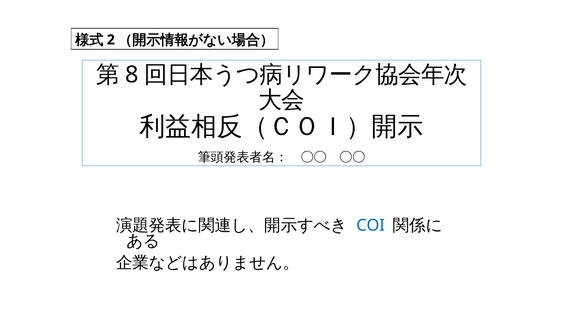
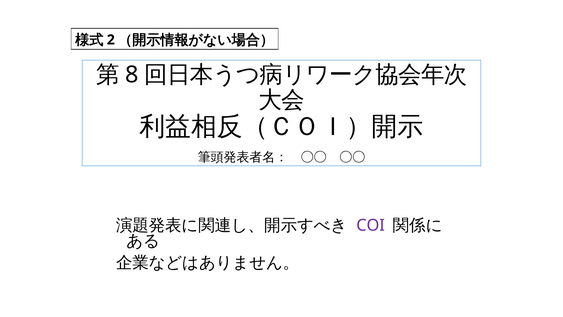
COI colour: blue -> purple (371, 225)
